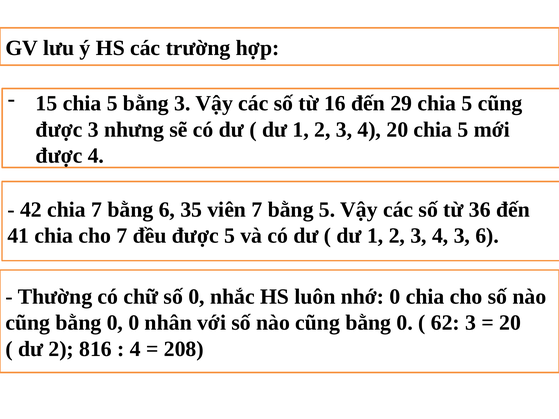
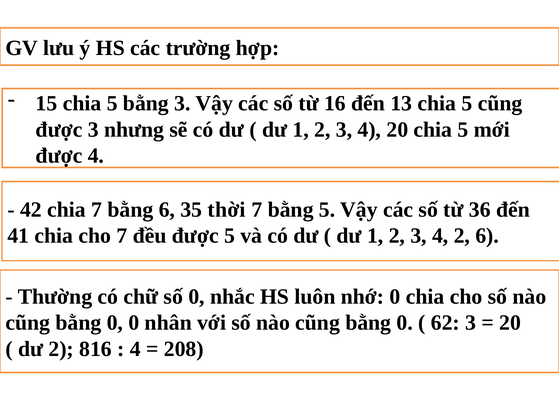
29: 29 -> 13 (401, 104)
viên: viên -> thời (227, 210)
4 3: 3 -> 2 (462, 236)
